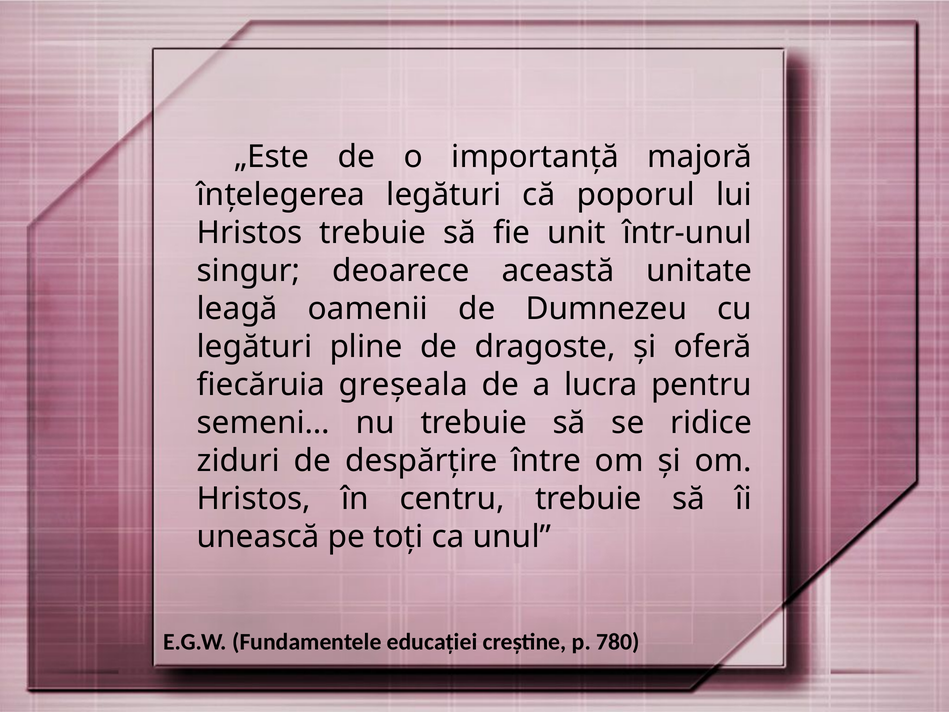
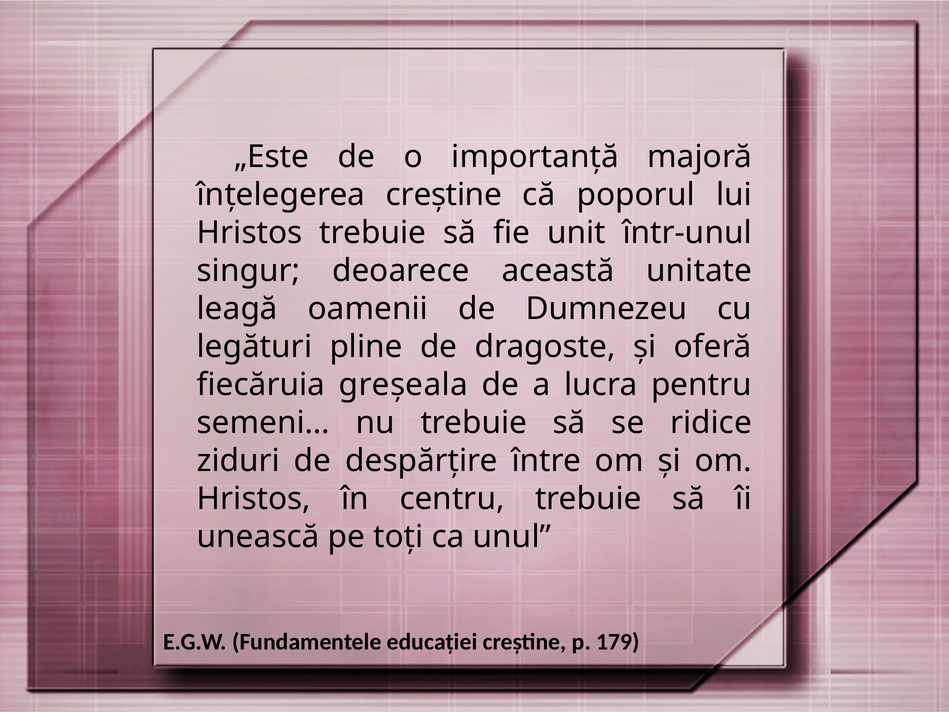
înţelegerea legături: legături -> creştine (444, 195)
780: 780 -> 179 (618, 641)
